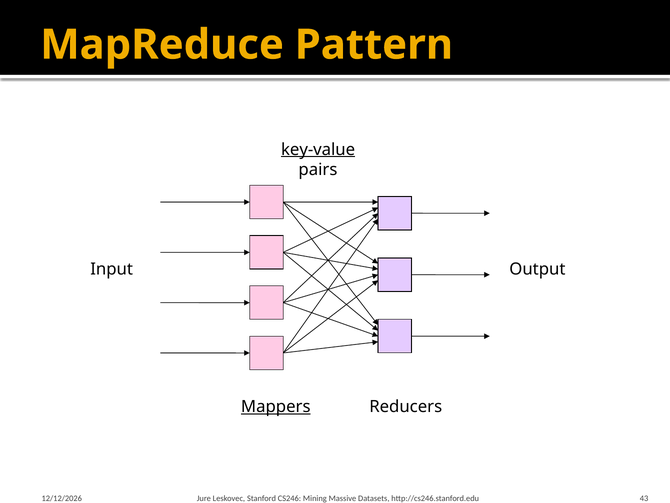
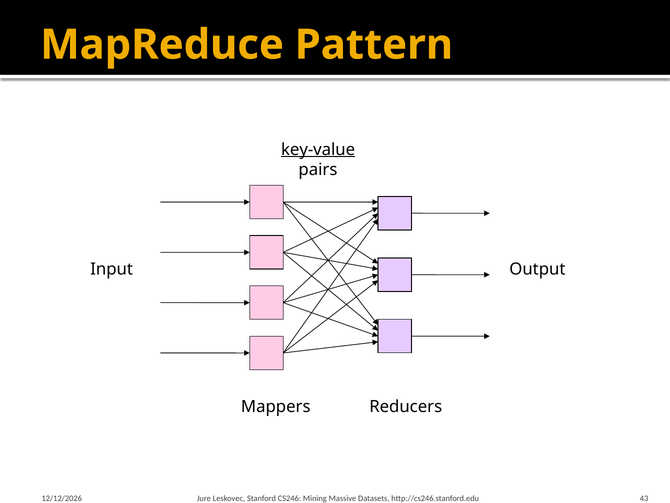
Mappers underline: present -> none (276, 406)
